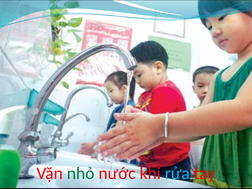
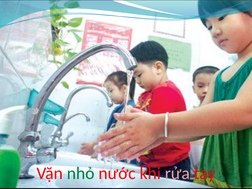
rửa colour: light blue -> pink (177, 173)
